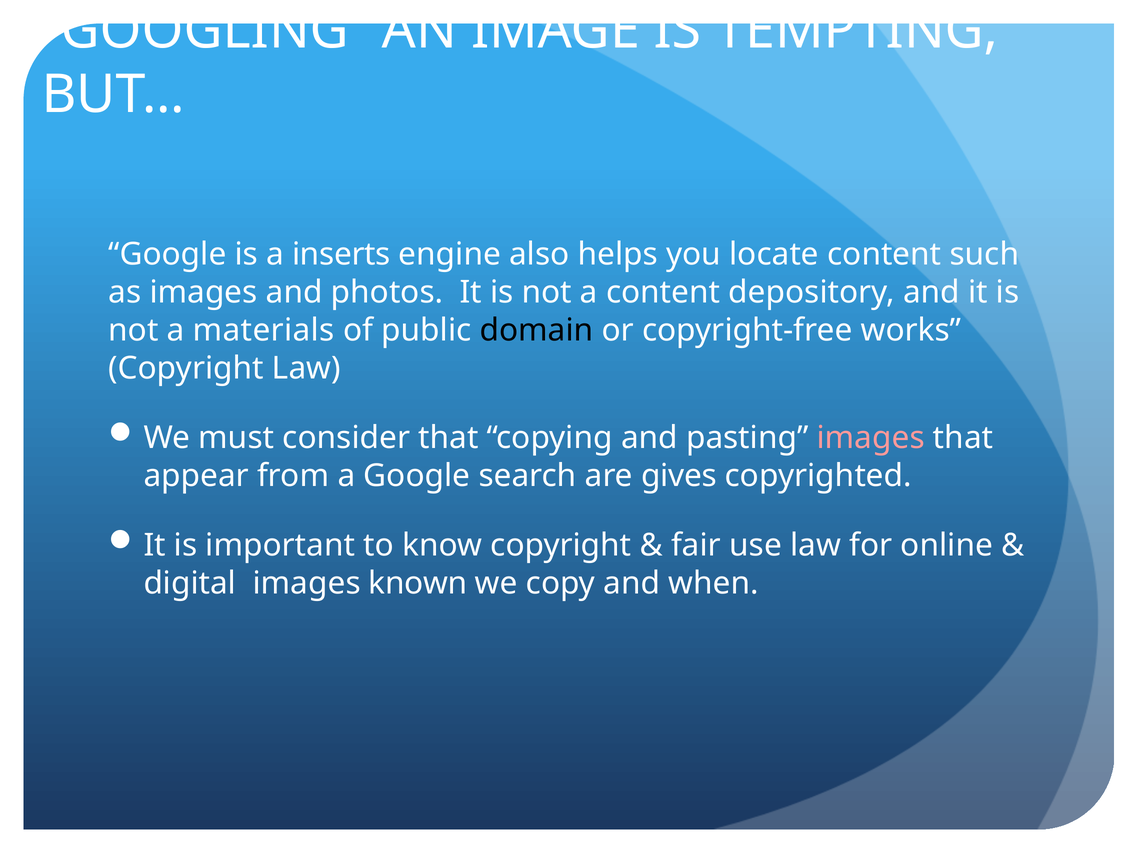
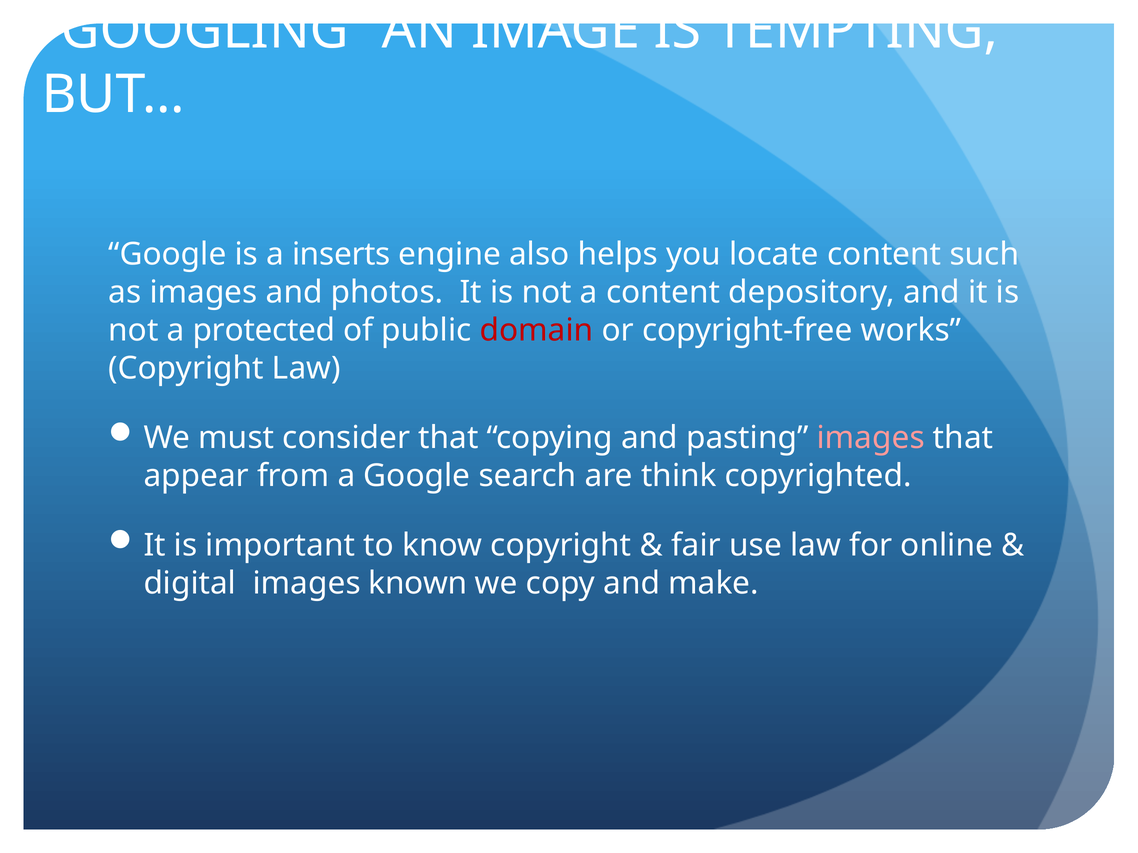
materials: materials -> protected (264, 331)
domain colour: black -> red (537, 331)
gives: gives -> think (679, 476)
when: when -> make (714, 584)
